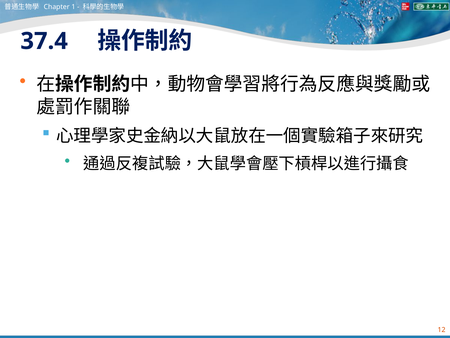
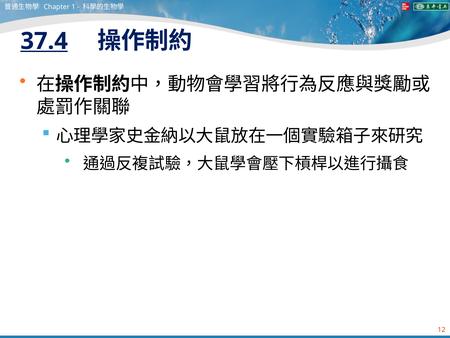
37.4 underline: none -> present (44, 41)
